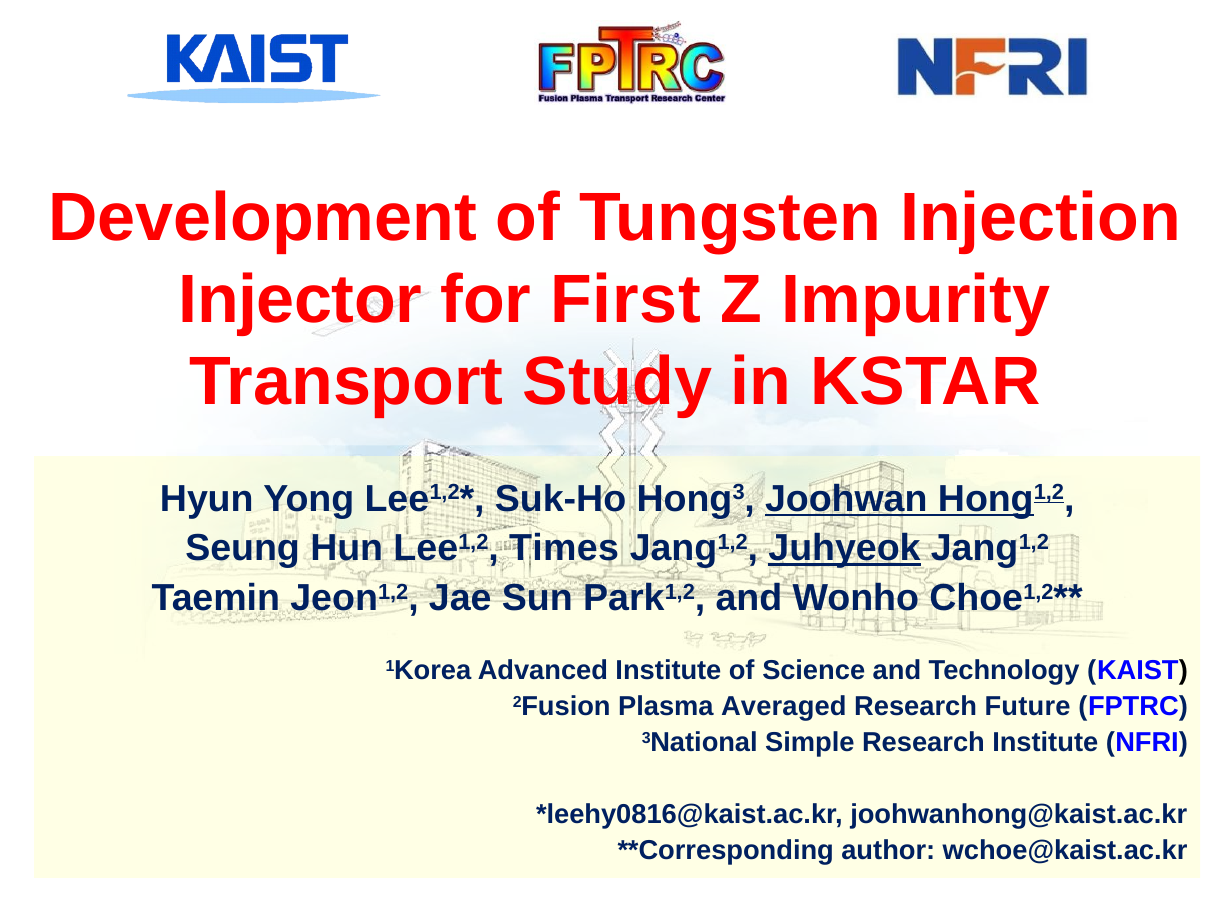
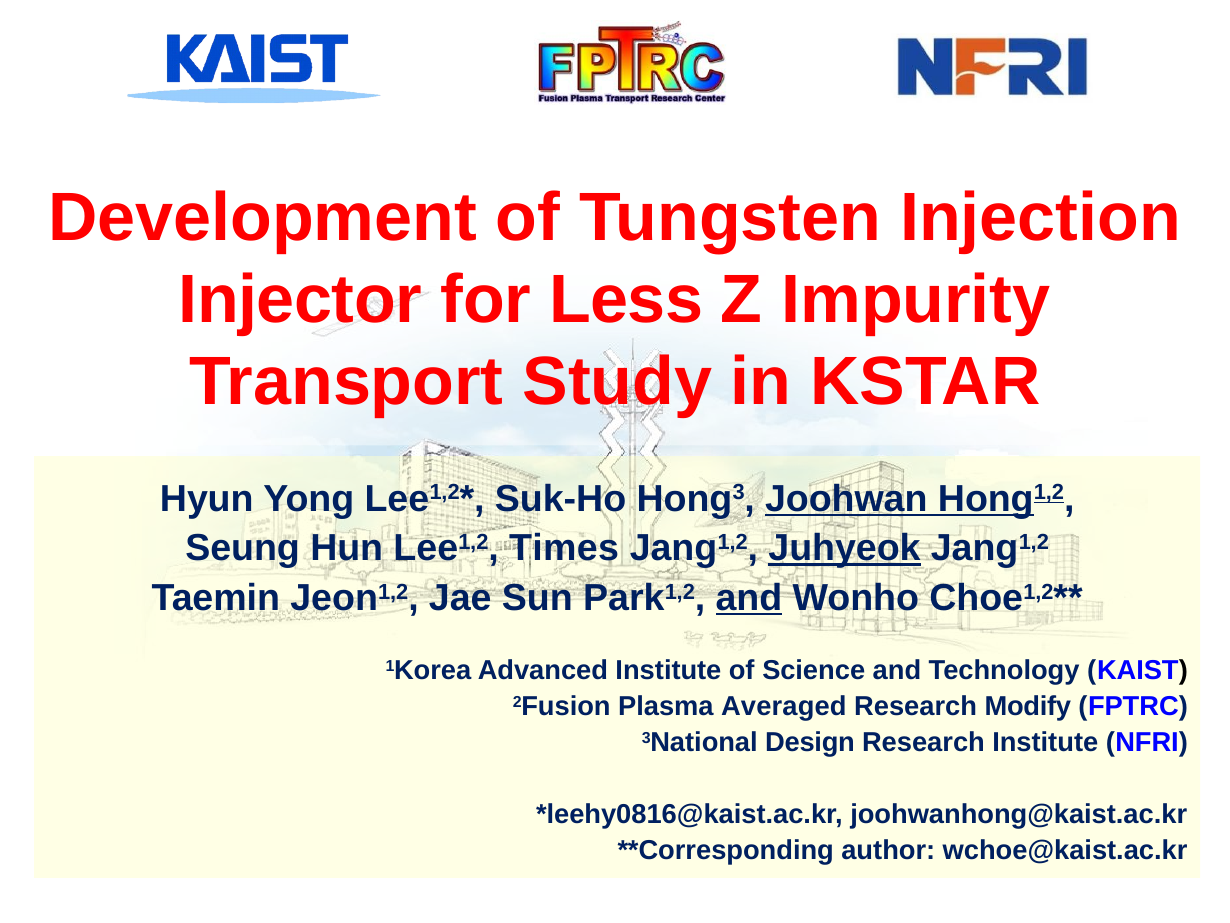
First: First -> Less (626, 300)
and underline: none -> present (749, 598)
Future: Future -> Modify (1028, 706)
Simple: Simple -> Design (810, 742)
